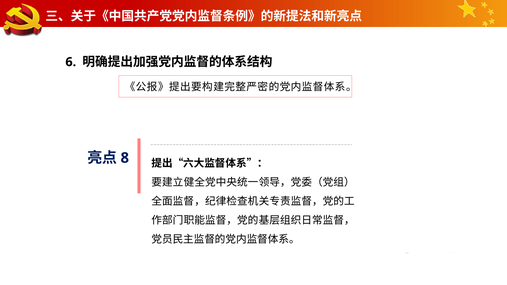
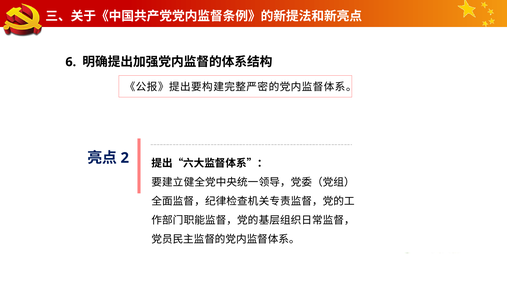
8: 8 -> 2 (125, 158)
